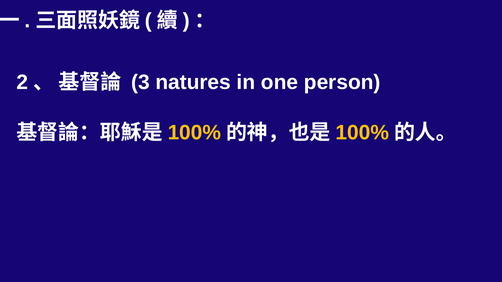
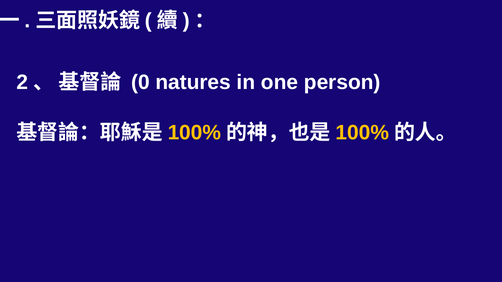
3: 3 -> 0 (140, 83)
